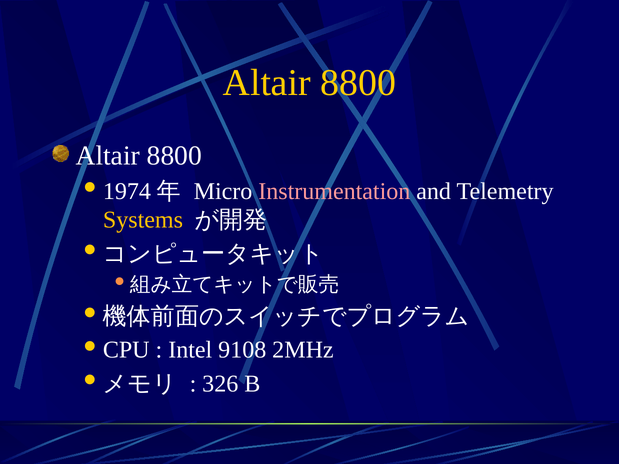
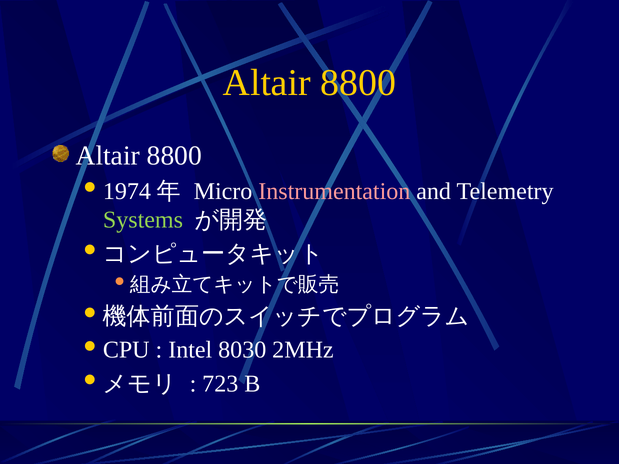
Systems colour: yellow -> light green (143, 220)
9108: 9108 -> 8030 (242, 350)
326: 326 -> 723 (220, 384)
